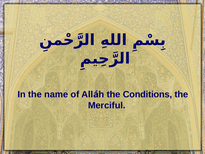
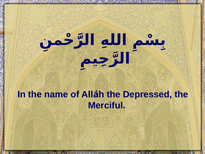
Conditions: Conditions -> Depressed (147, 94)
